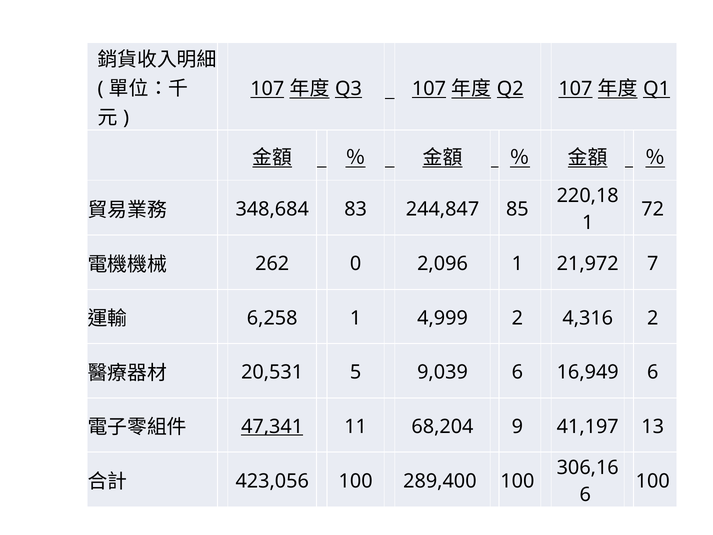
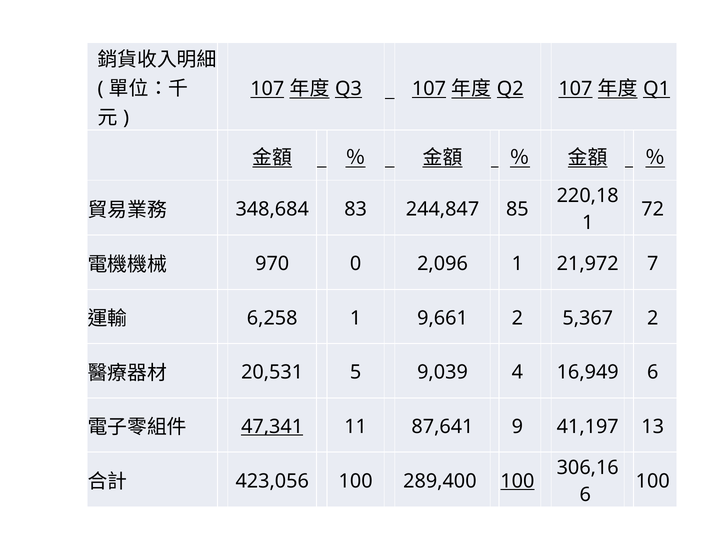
262: 262 -> 970 (272, 264)
4,999: 4,999 -> 9,661 (443, 318)
4,316: 4,316 -> 5,367 (588, 318)
9,039 6: 6 -> 4 (517, 372)
68,204: 68,204 -> 87,641 (442, 426)
100 underline: none -> present (517, 481)
